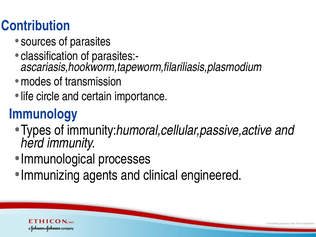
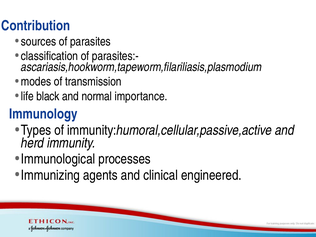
circle: circle -> black (48, 96)
certain: certain -> normal (97, 96)
